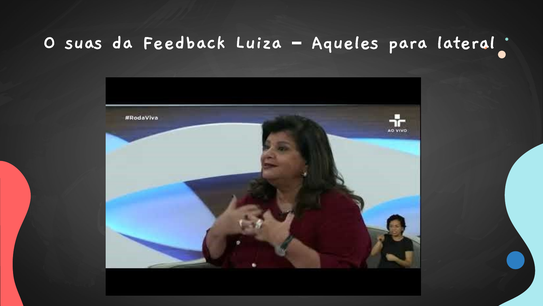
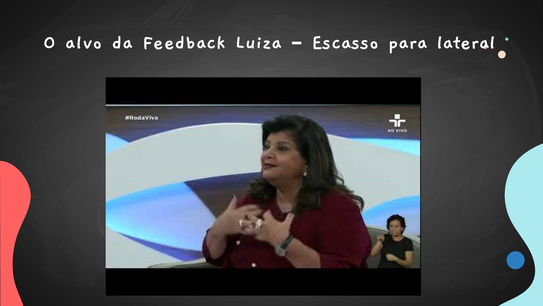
suas: suas -> alvo (84, 42)
Aqueles: Aqueles -> Escasso (345, 42)
